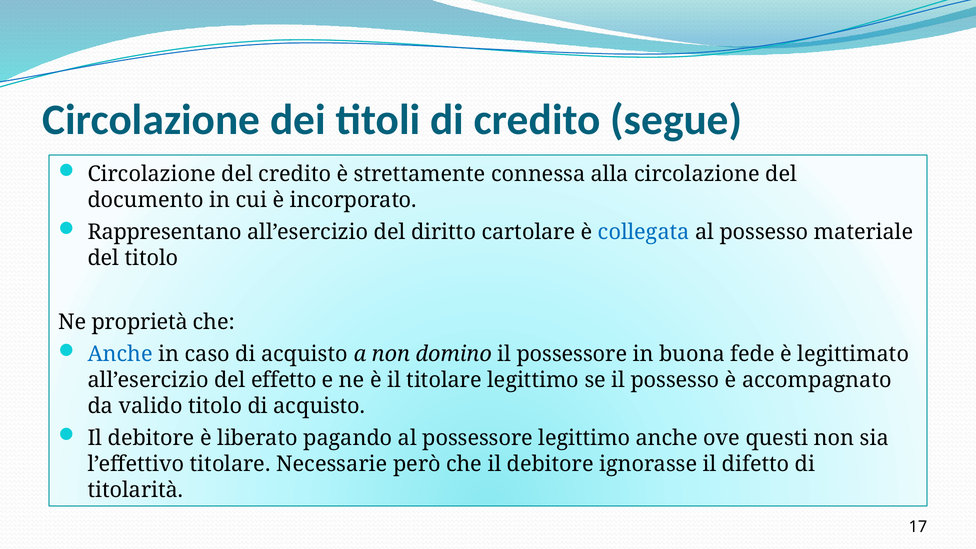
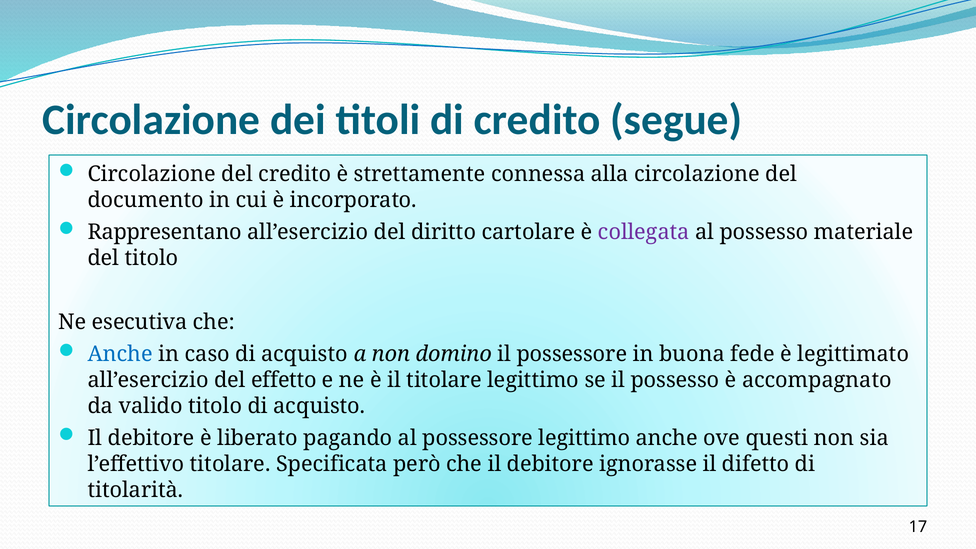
collegata colour: blue -> purple (644, 232)
proprietà: proprietà -> esecutiva (140, 322)
Necessarie: Necessarie -> Specificata (332, 464)
